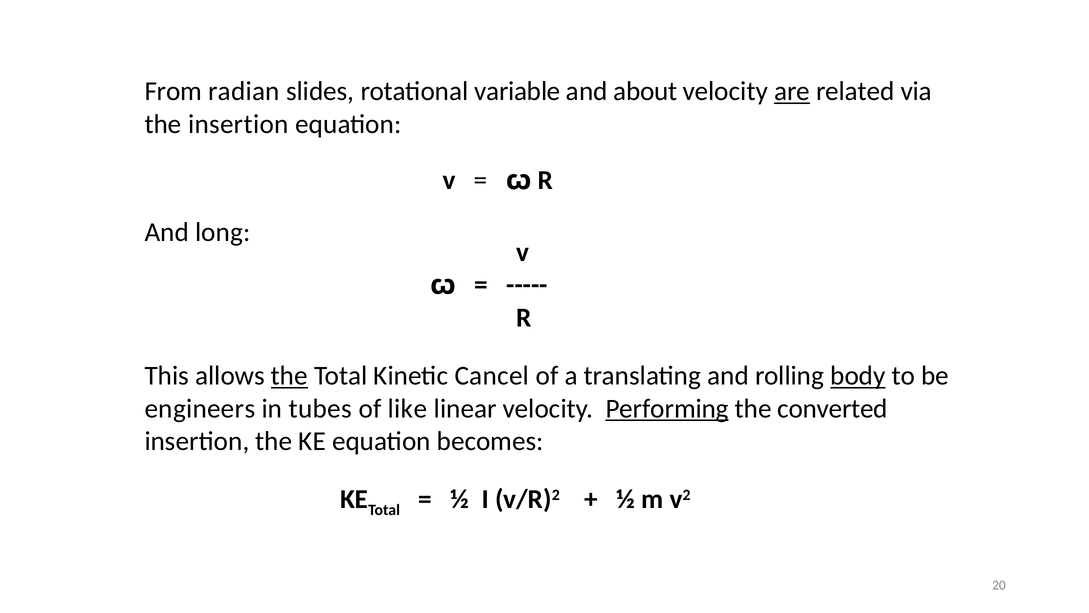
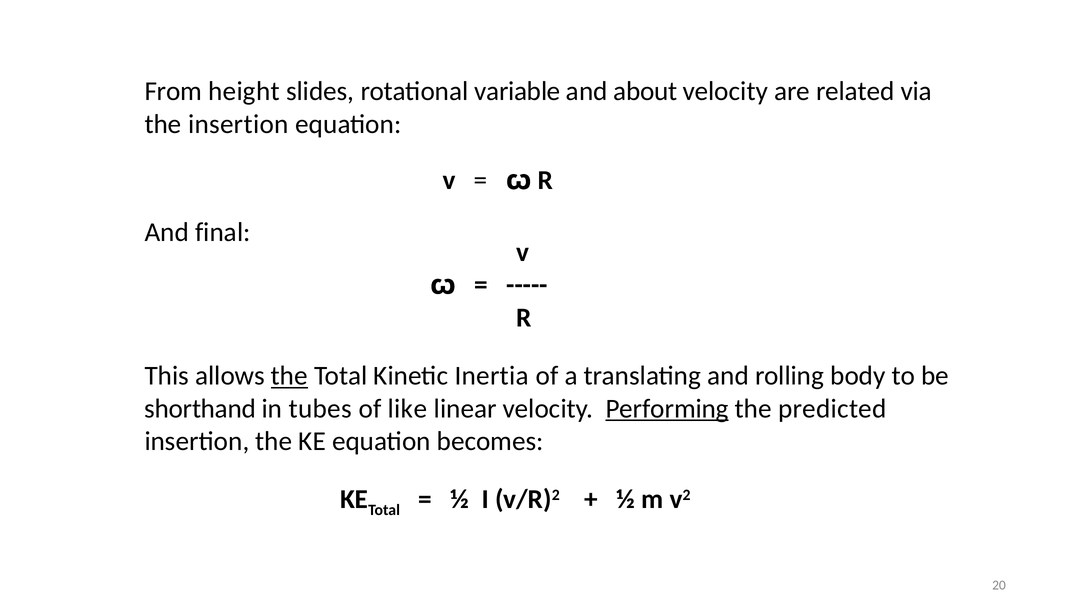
radian: radian -> height (244, 91)
are underline: present -> none (792, 91)
long: long -> final (223, 232)
Cancel: Cancel -> Inertia (492, 376)
body underline: present -> none (858, 376)
engineers: engineers -> shorthand (200, 408)
converted: converted -> predicted (832, 408)
